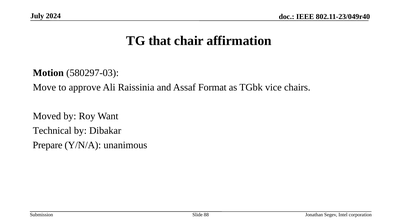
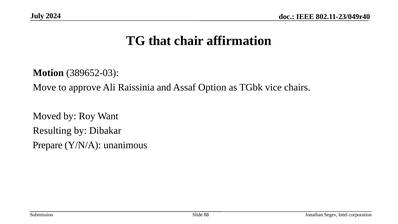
580297-03: 580297-03 -> 389652-03 (93, 73)
Format: Format -> Option (212, 87)
Technical: Technical -> Resulting (52, 131)
